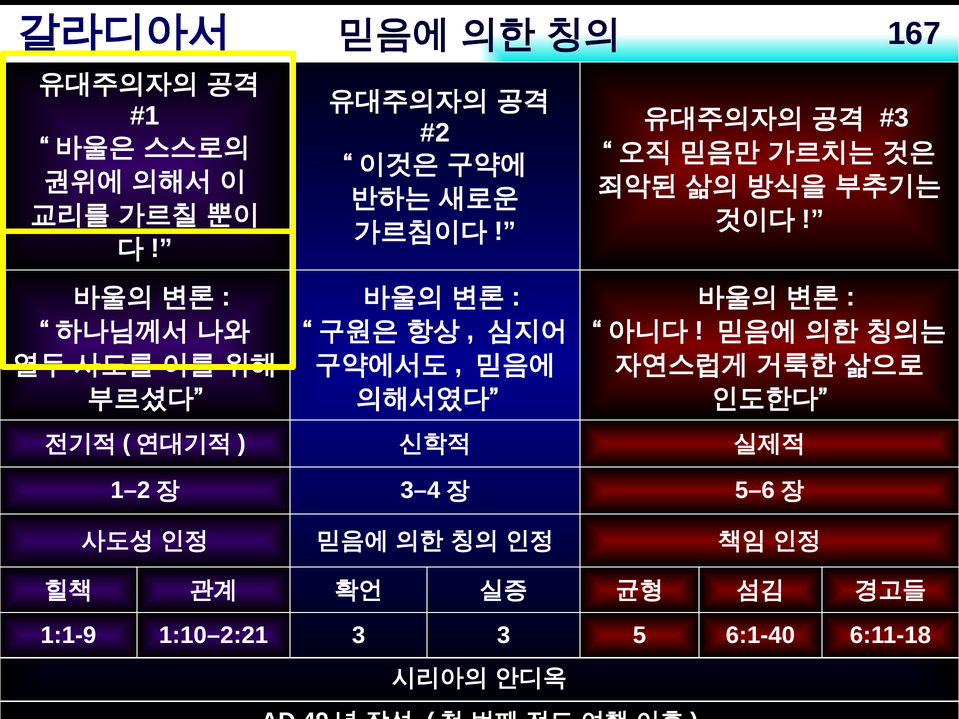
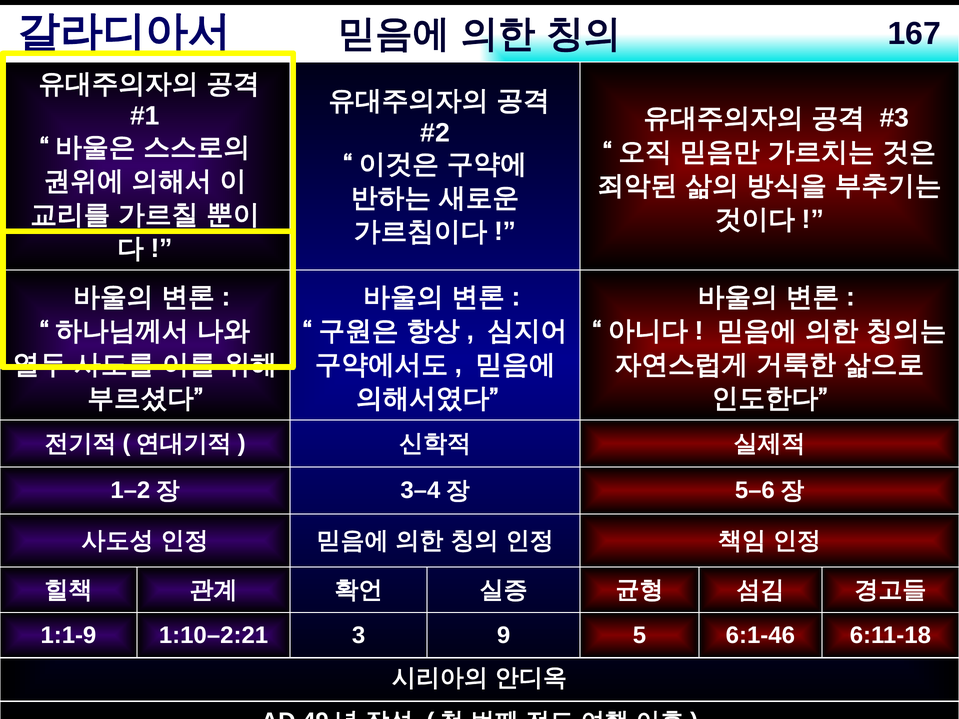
3 3: 3 -> 9 (504, 636)
6:1-40: 6:1-40 -> 6:1-46 (760, 636)
